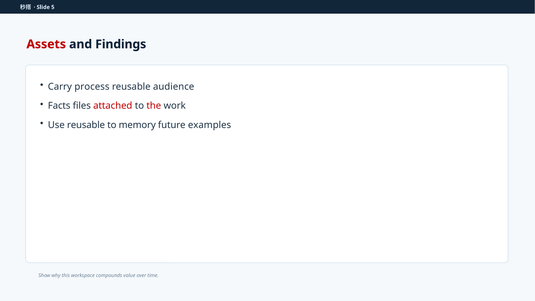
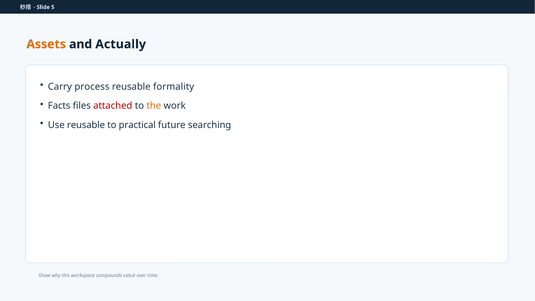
Assets colour: red -> orange (46, 44)
Findings: Findings -> Actually (121, 44)
audience: audience -> formality (174, 87)
the colour: red -> orange (154, 106)
memory: memory -> practical (137, 125)
examples: examples -> searching (210, 125)
